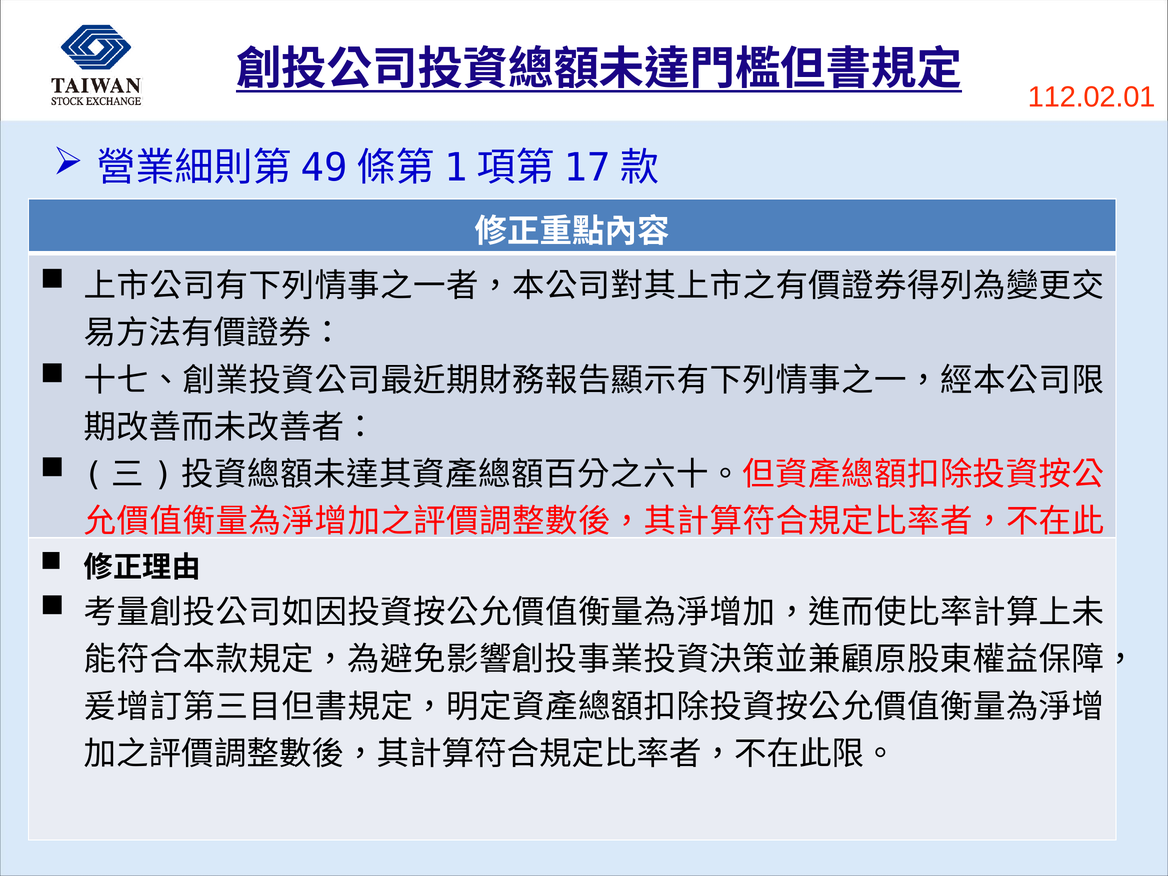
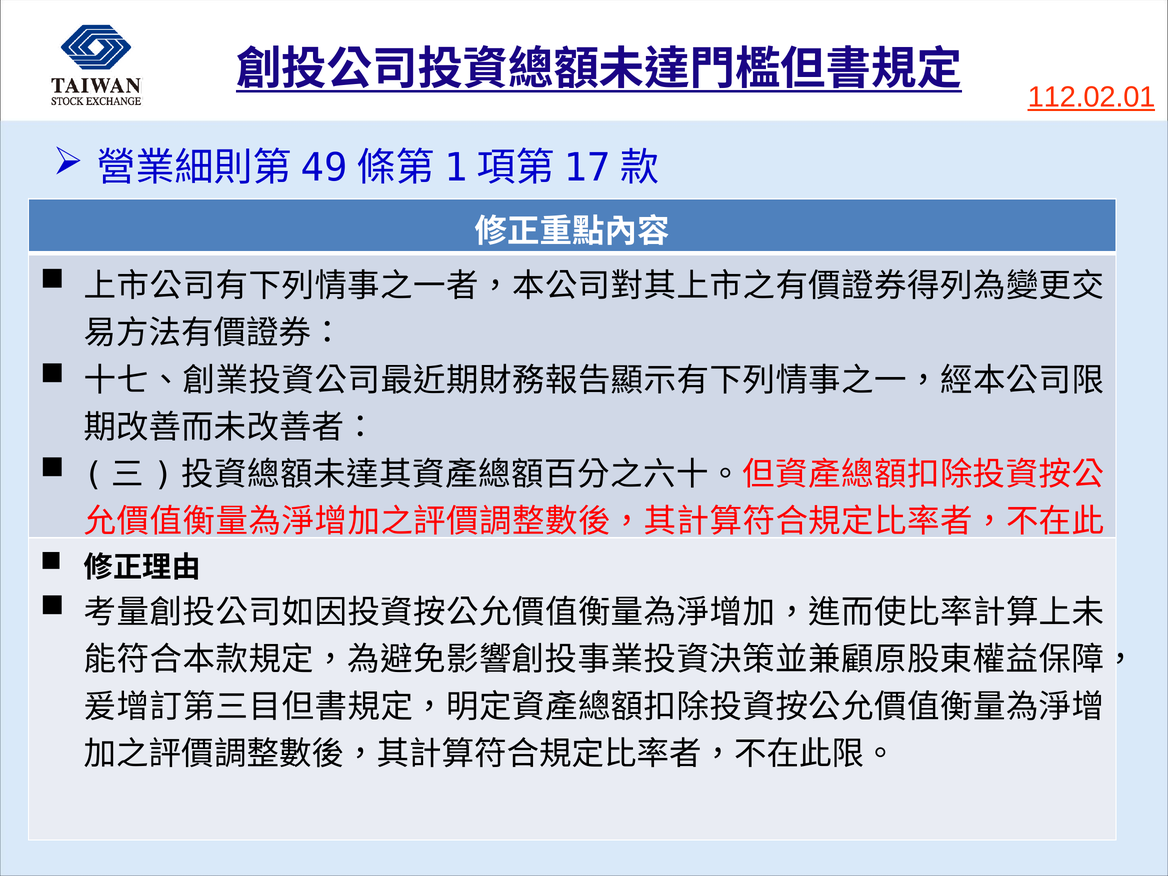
112.02.01 underline: none -> present (1092, 97)
